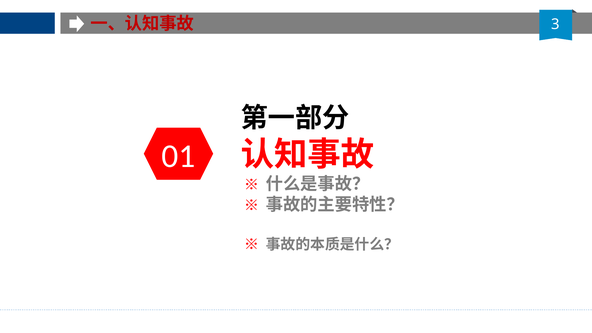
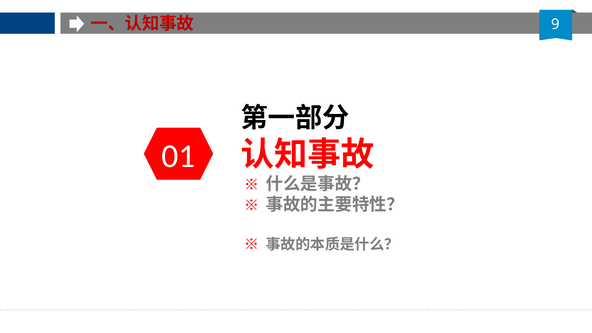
3: 3 -> 9 (555, 24)
